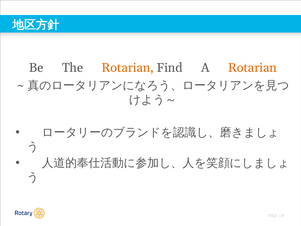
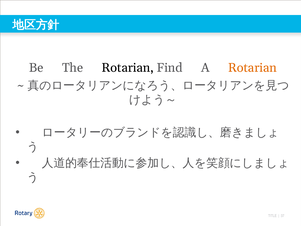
Rotarian colour: orange -> black (128, 68)
